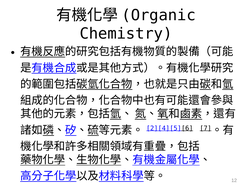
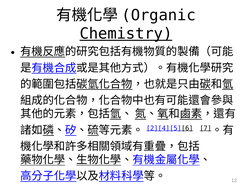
Chemistry underline: none -> present (126, 34)
